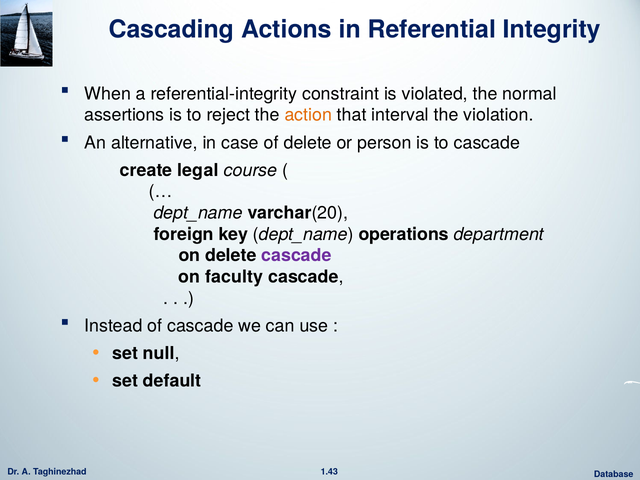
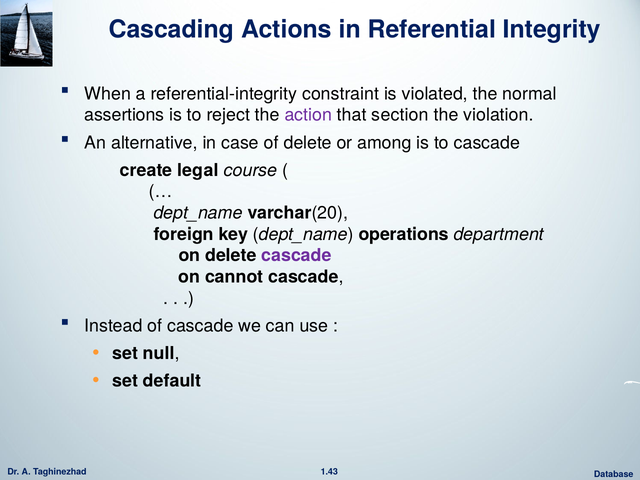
action colour: orange -> purple (308, 115)
interval: interval -> section (400, 115)
person: person -> among (384, 143)
faculty: faculty -> cannot (234, 277)
